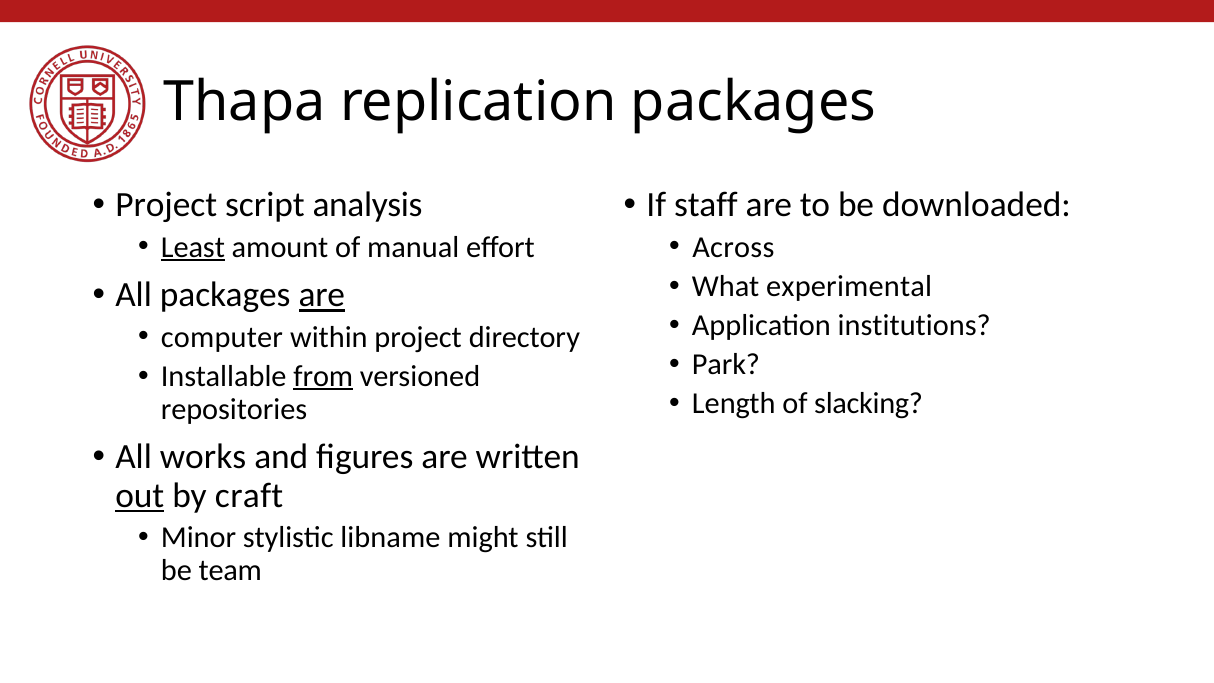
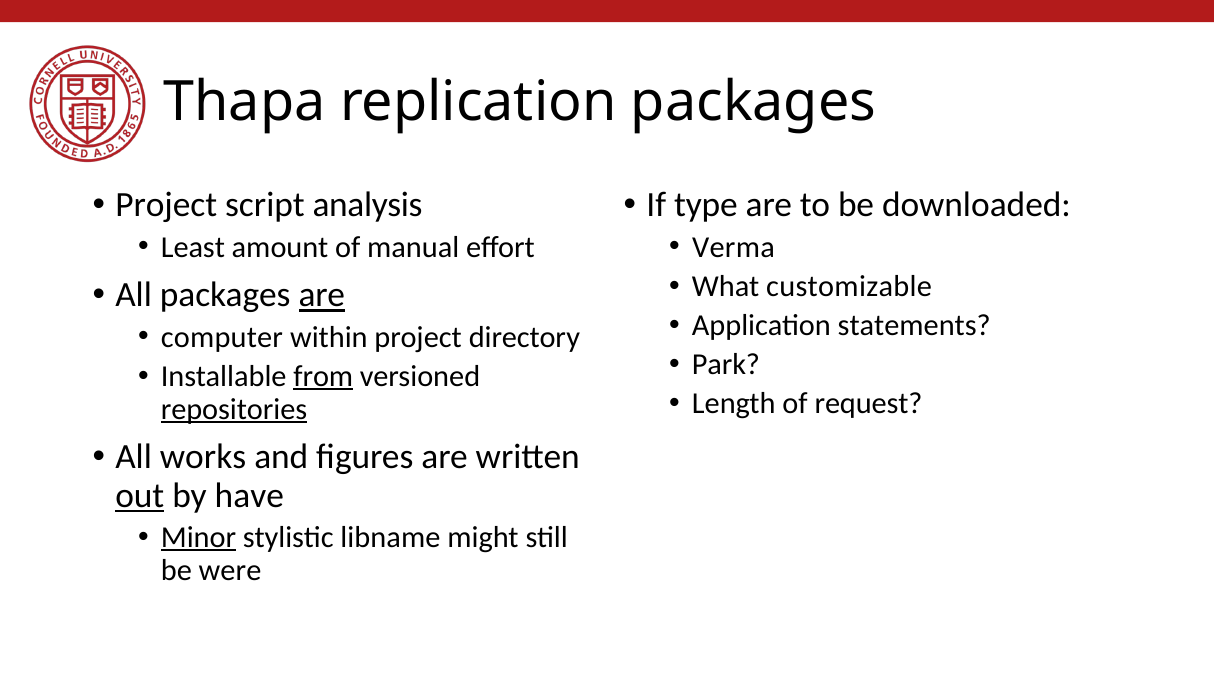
staff: staff -> type (706, 205)
Least underline: present -> none (193, 247)
Across: Across -> Verma (733, 247)
experimental: experimental -> customizable (849, 286)
institutions: institutions -> statements (914, 325)
slacking: slacking -> request (869, 403)
repositories underline: none -> present (234, 409)
craft: craft -> have (249, 495)
Minor underline: none -> present (199, 537)
team: team -> were (230, 570)
